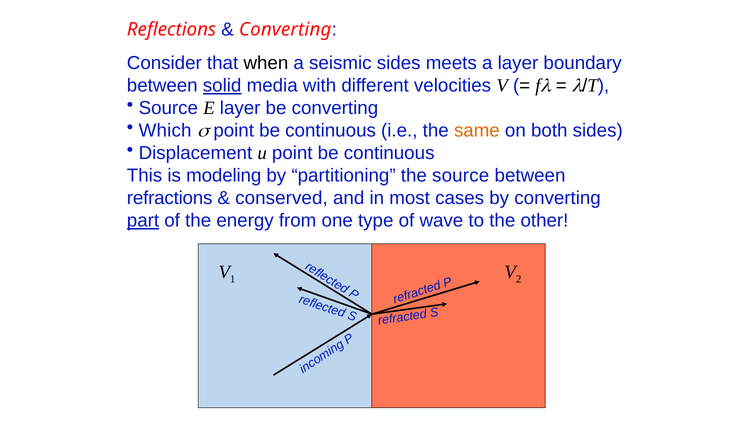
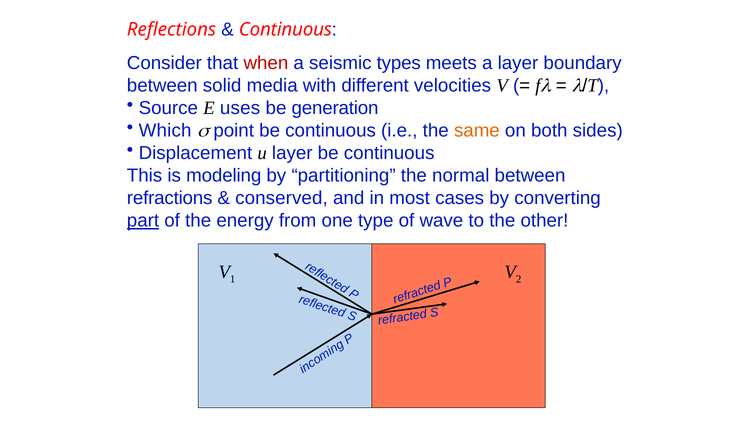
Converting: Converting -> Continuous (285, 29)
when colour: black -> red (266, 63)
seismic sides: sides -> types (399, 63)
solid underline: present -> none (222, 86)
E layer: layer -> uses (240, 108)
be converting: converting -> generation (335, 108)
u point: point -> layer (292, 153)
the source: source -> normal (461, 176)
